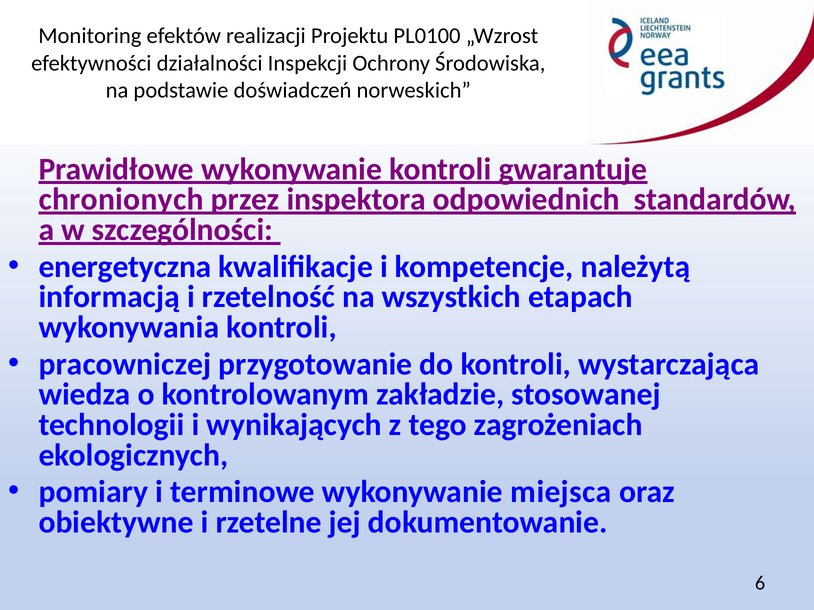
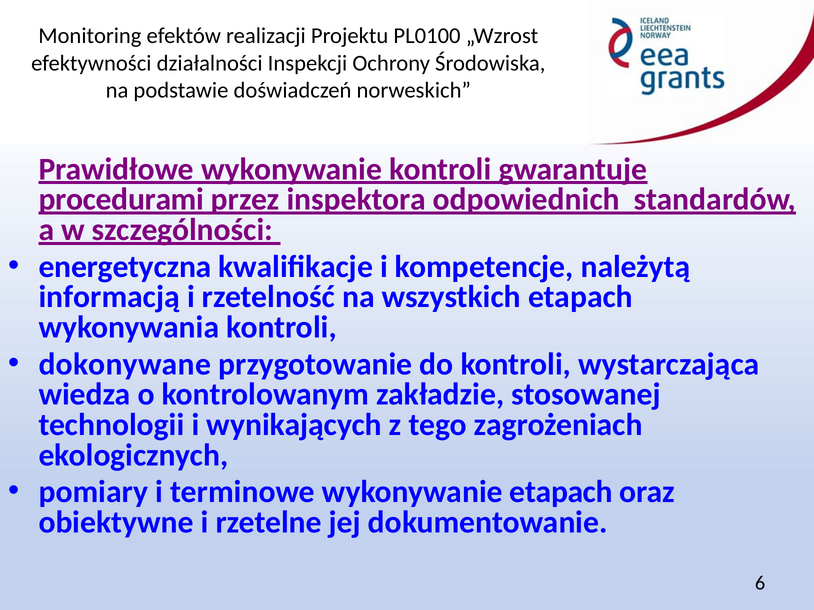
chronionych: chronionych -> procedurami (121, 200)
pracowniczej: pracowniczej -> dokonywane (125, 364)
wykonywanie miejsca: miejsca -> etapach (561, 492)
